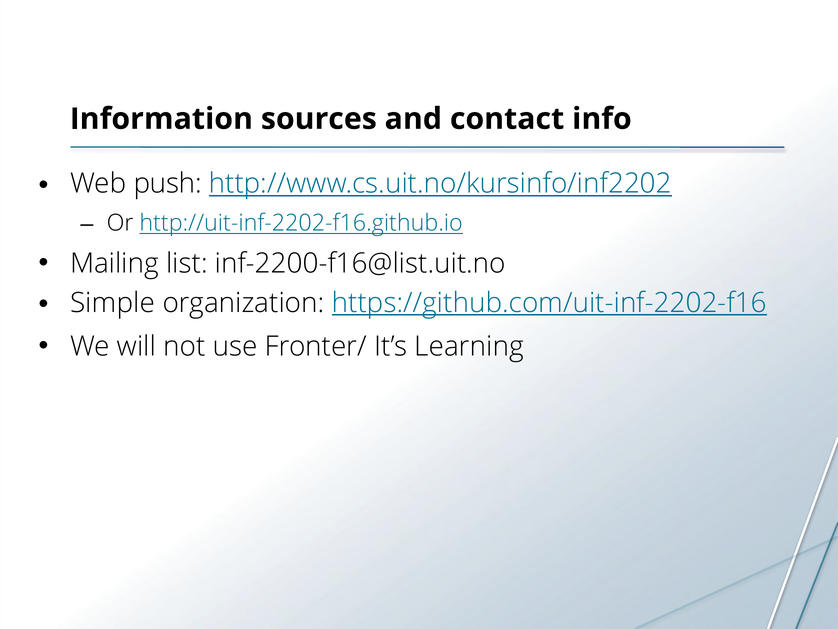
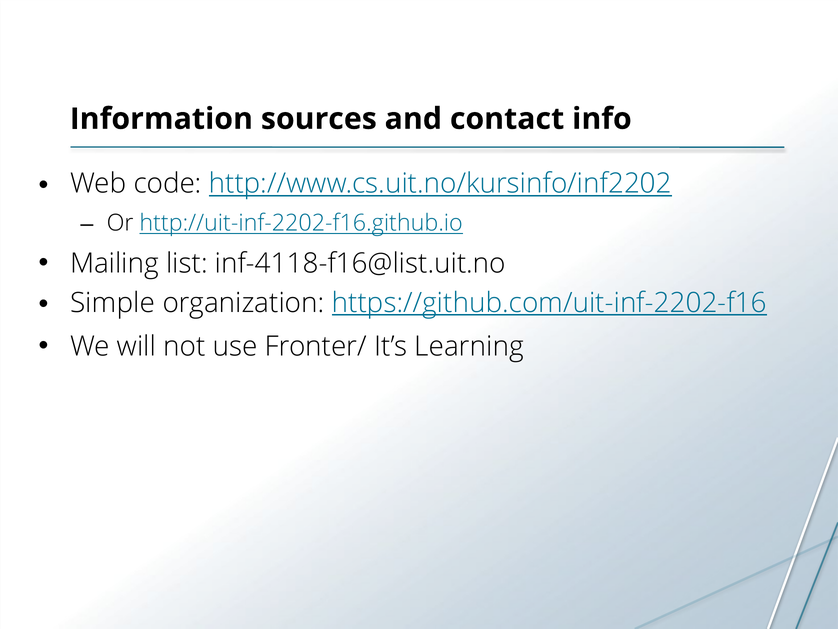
push: push -> code (168, 183)
inf-2200-f16@list.uit.no: inf-2200-f16@list.uit.no -> inf-4118-f16@list.uit.no (360, 263)
